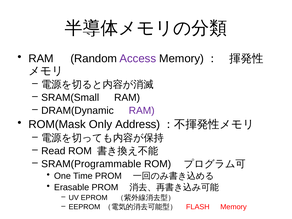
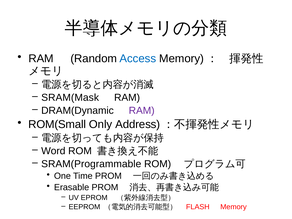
Access colour: purple -> blue (138, 59)
SRAM(Small: SRAM(Small -> SRAM(Mask (70, 97)
ROM(Mask: ROM(Mask -> ROM(Small (57, 124)
Read: Read -> Word (53, 151)
